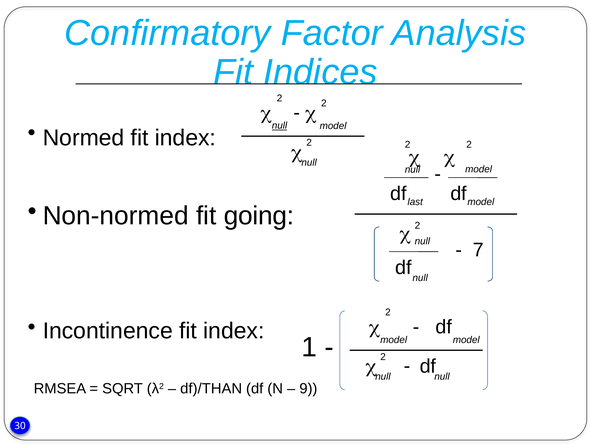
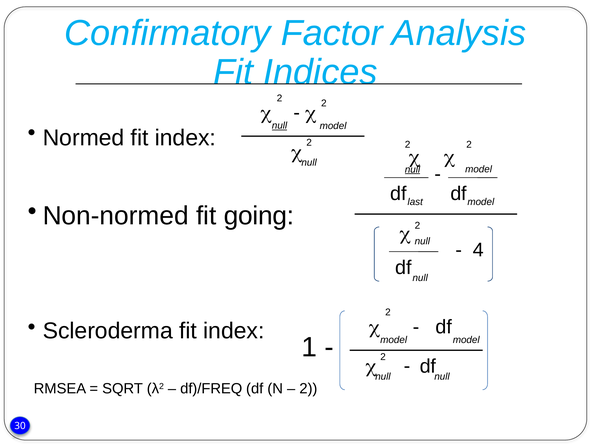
null underline: none -> present (412, 169)
7: 7 -> 4 (478, 250)
Incontinence: Incontinence -> Scleroderma (108, 330)
df)/THAN: df)/THAN -> df)/FREQ (211, 388)
9: 9 -> 2 (308, 388)
